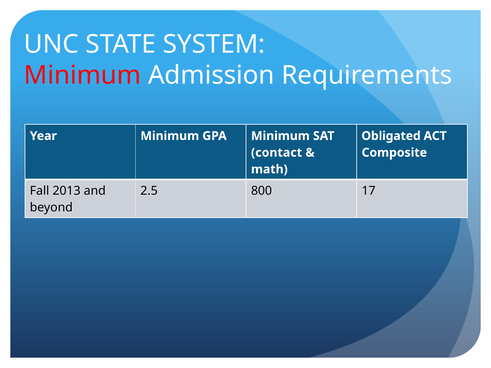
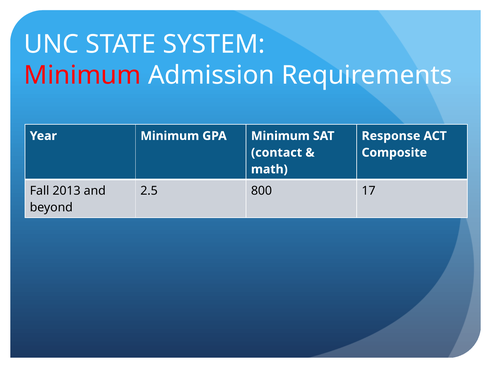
Obligated: Obligated -> Response (391, 136)
